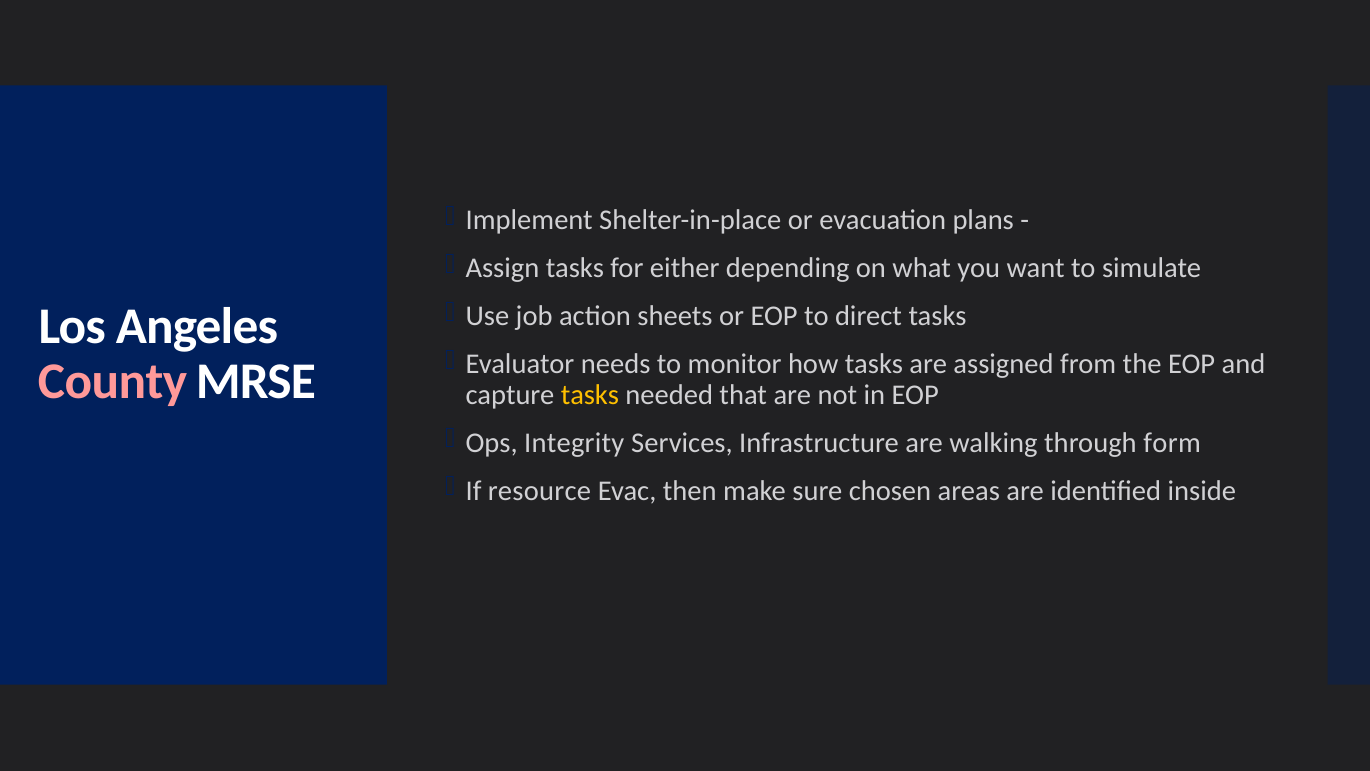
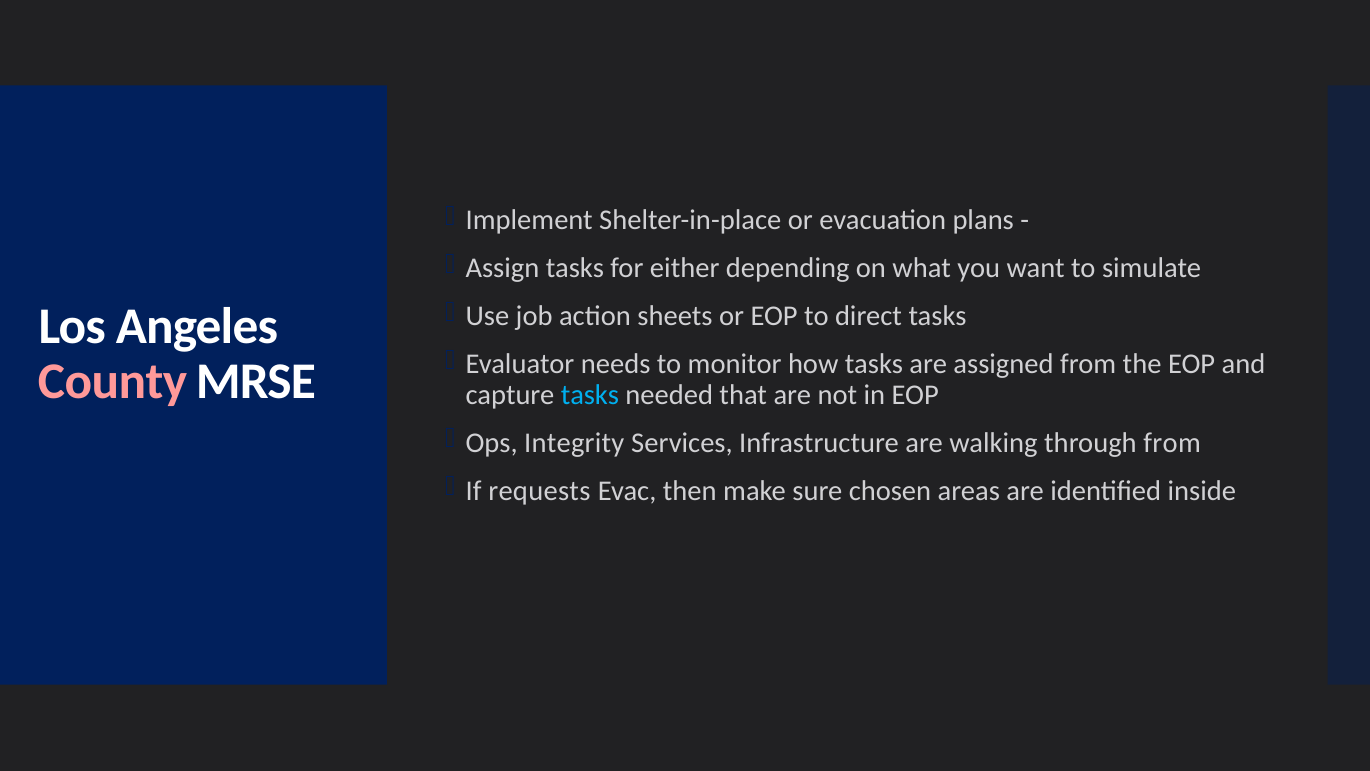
tasks colour: yellow -> light blue (590, 395)
through form: form -> from (1172, 443)
resource: resource -> requests (539, 490)
